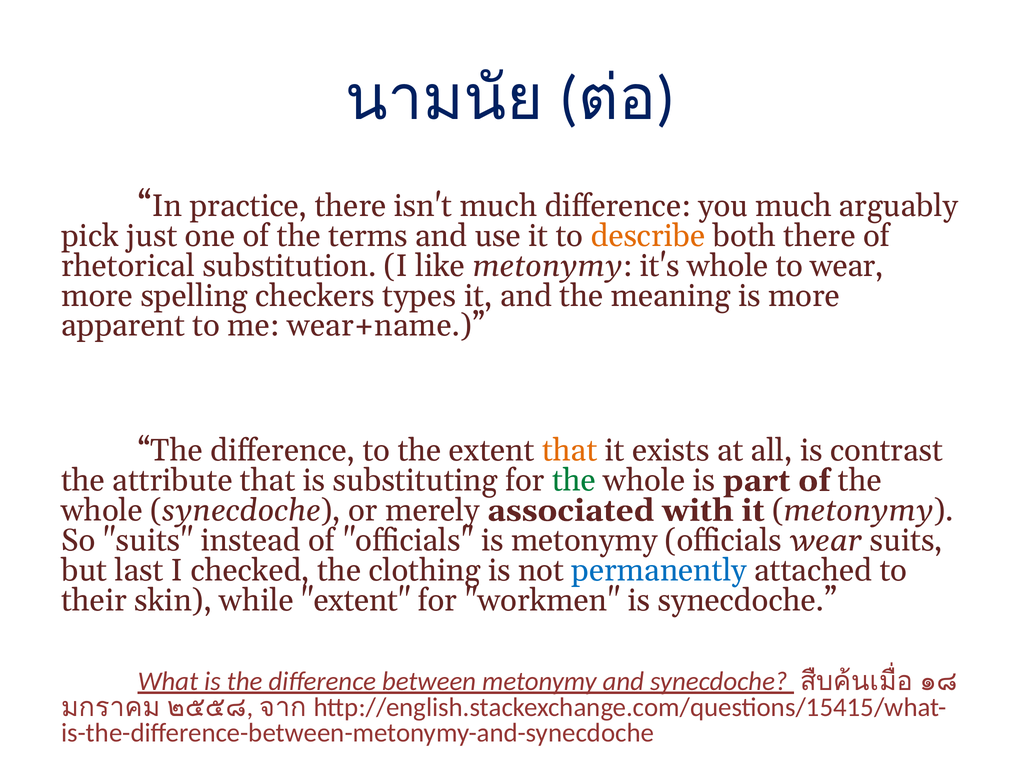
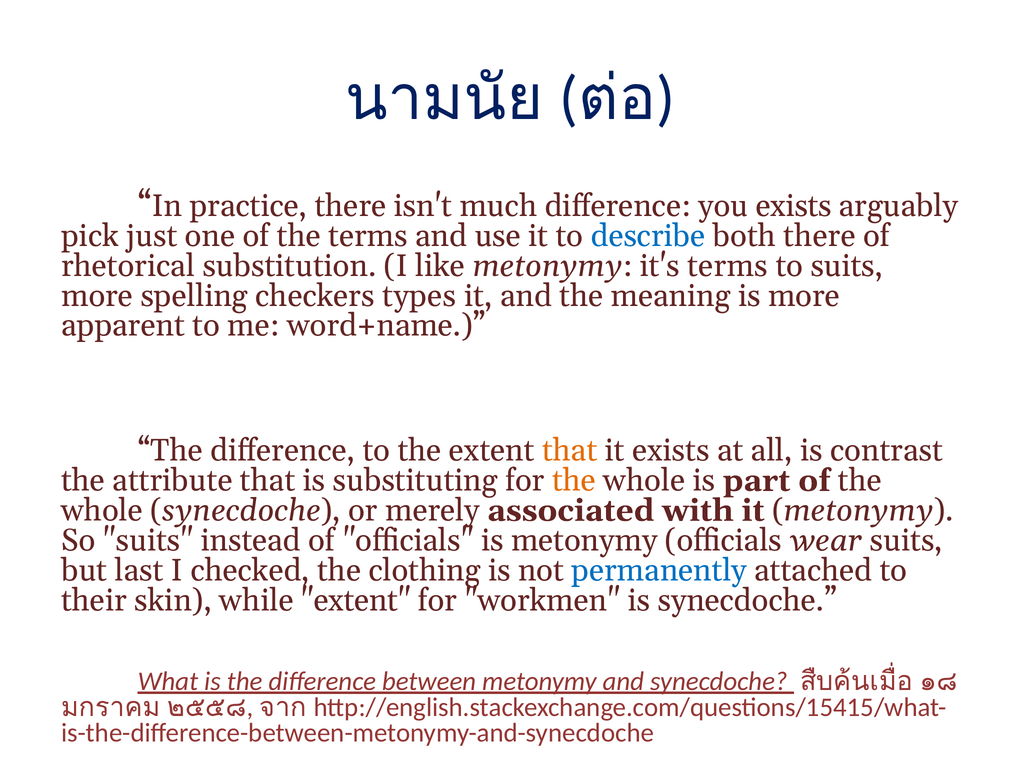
you much: much -> exists (794, 206)
describe colour: orange -> blue (648, 236)
it's whole: whole -> terms (727, 266)
to wear: wear -> suits (847, 266)
wear+name: wear+name -> word+name (386, 326)
the colour: green -> orange (574, 481)
